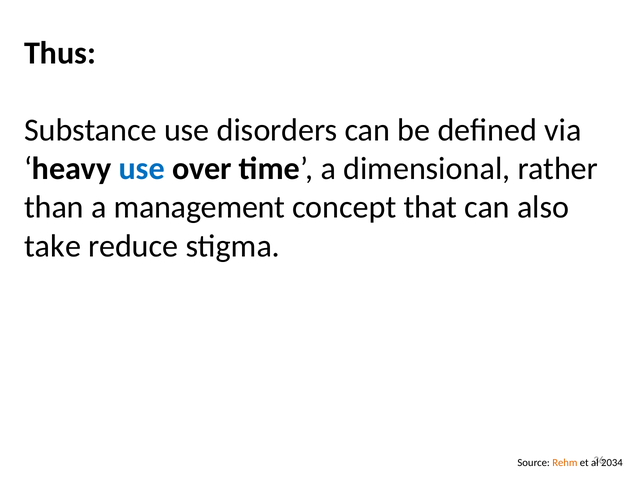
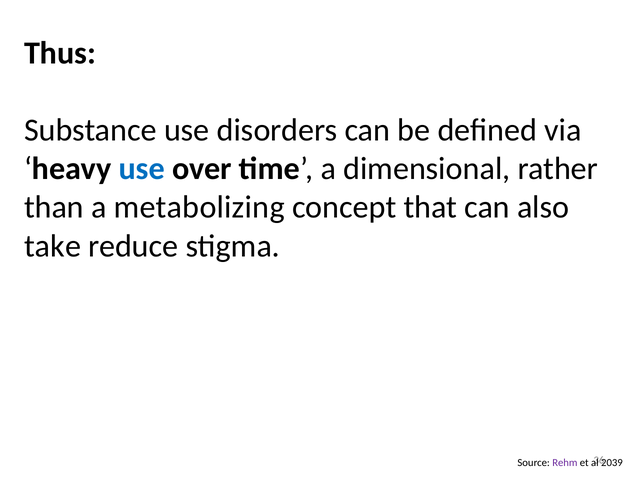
management: management -> metabolizing (199, 207)
Rehm colour: orange -> purple (565, 463)
2034: 2034 -> 2039 (612, 463)
